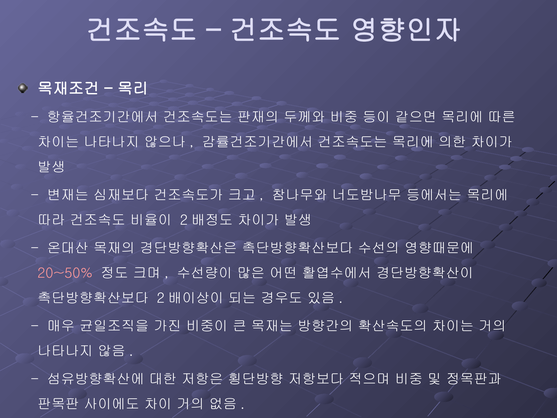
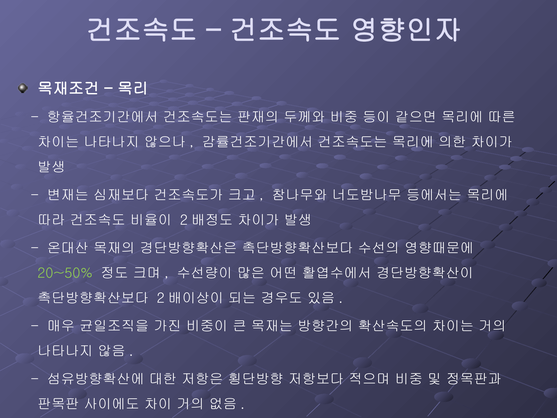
20~50% colour: pink -> light green (65, 273)
